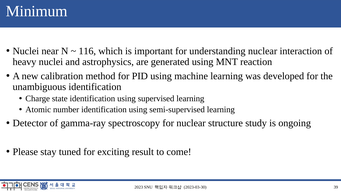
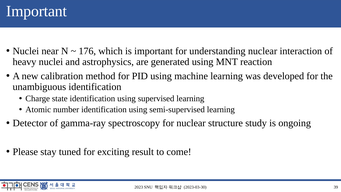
Minimum: Minimum -> Important (37, 11)
116: 116 -> 176 (87, 51)
